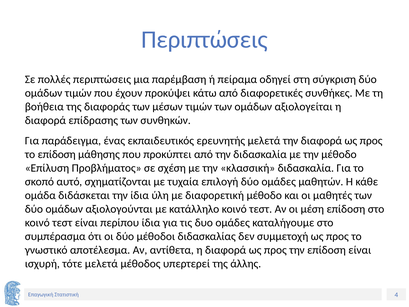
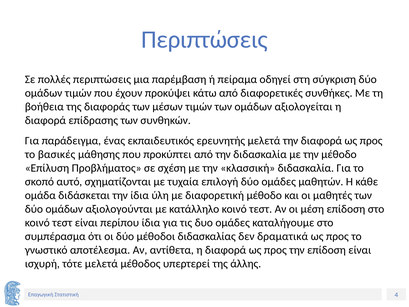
το επίδοση: επίδοση -> βασικές (57, 154)
συμμετοχή: συμμετοχή -> δραματικά (283, 236)
